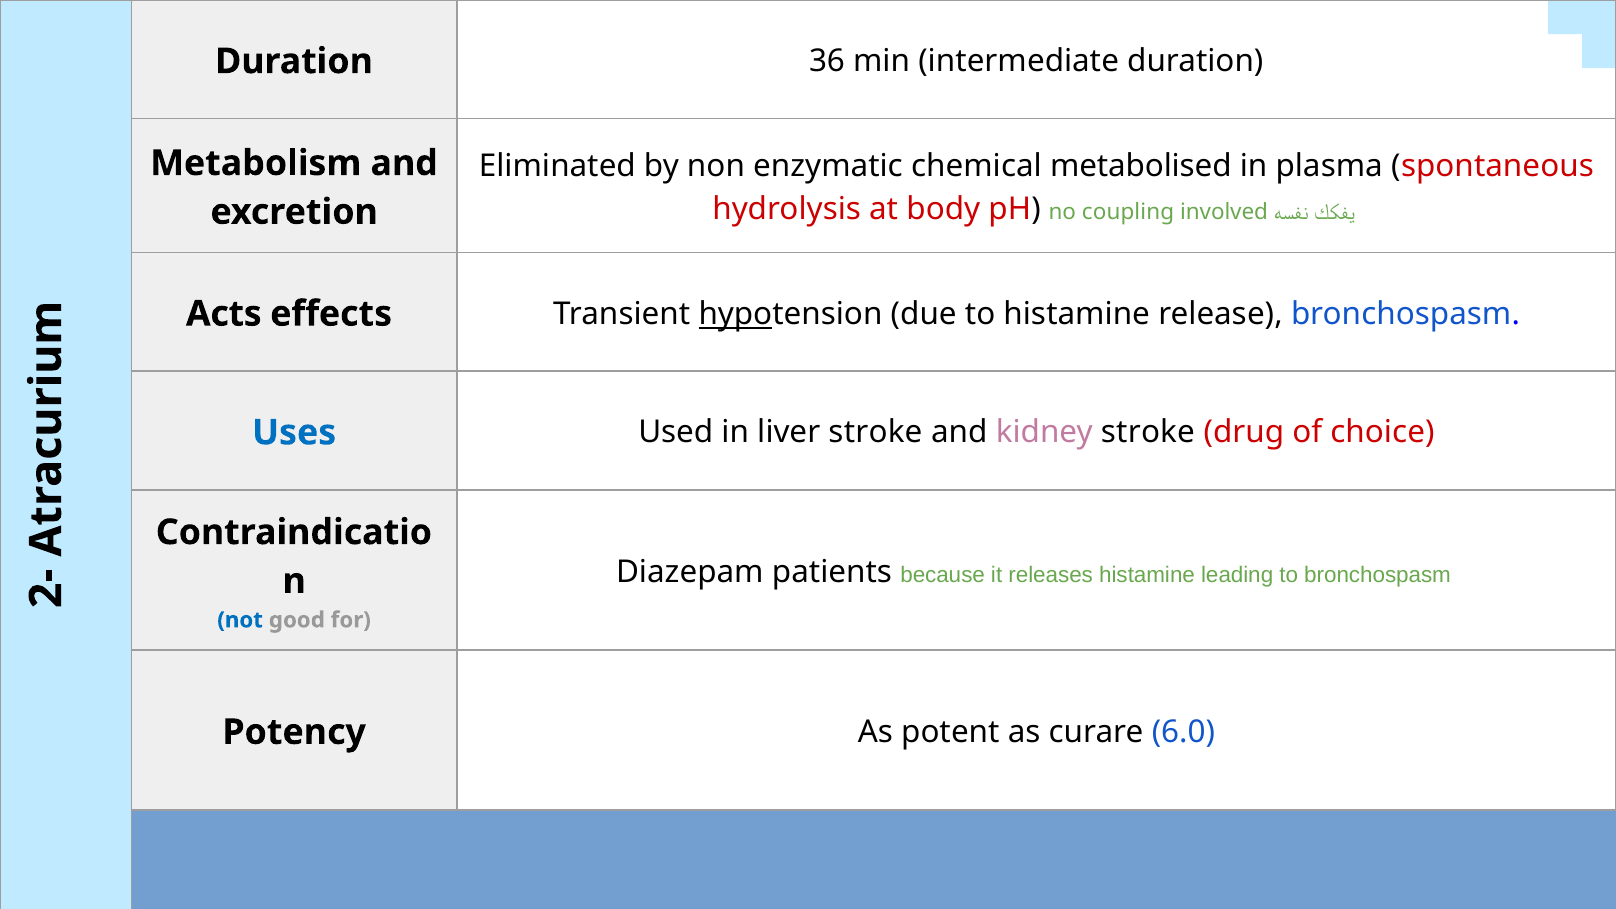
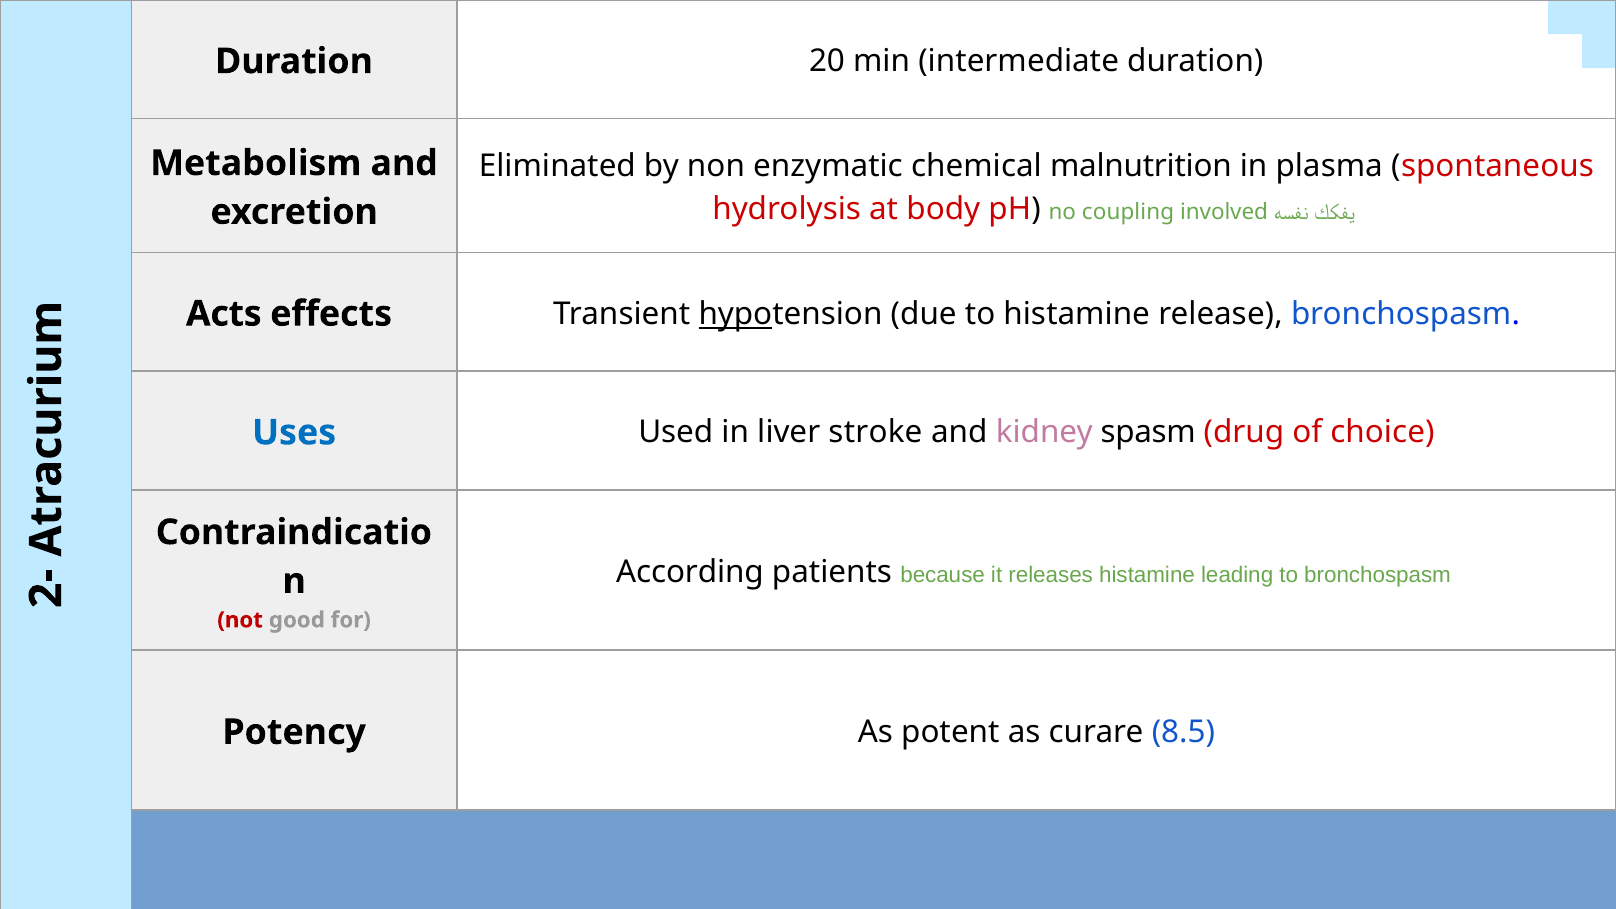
36: 36 -> 20 (827, 61)
metabolised: metabolised -> malnutrition (1141, 166)
kidney stroke: stroke -> spasm (1148, 432)
Diazepam: Diazepam -> According (690, 572)
not colour: blue -> red (240, 620)
6.0: 6.0 -> 8.5 (1183, 732)
